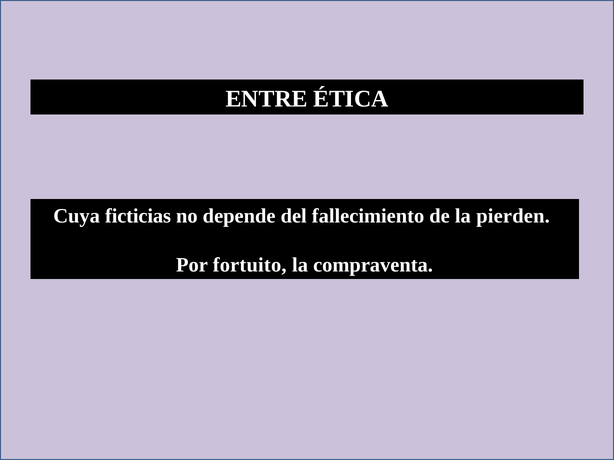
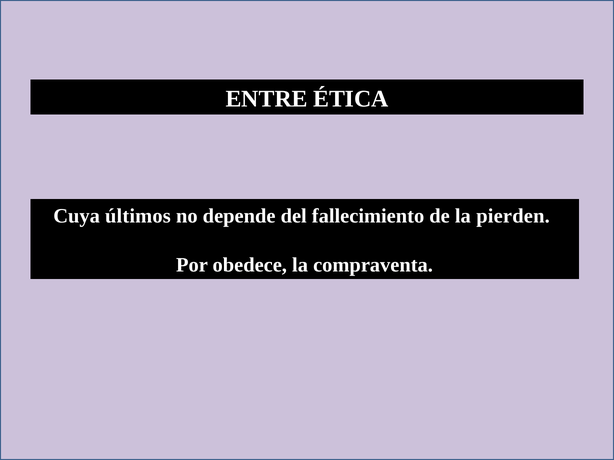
ficticias: ficticias -> últimos (138, 216)
fortuito: fortuito -> obedece (250, 265)
